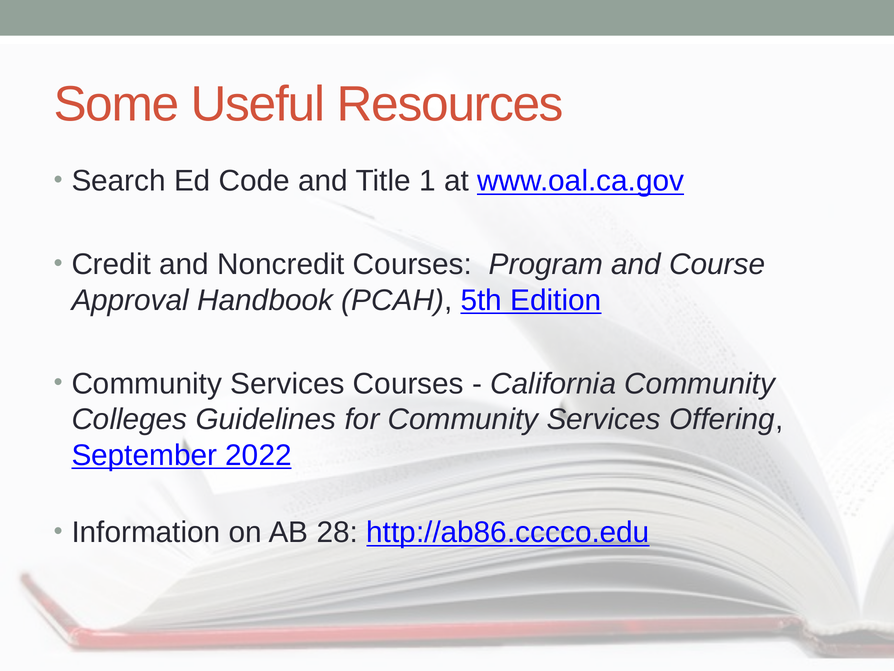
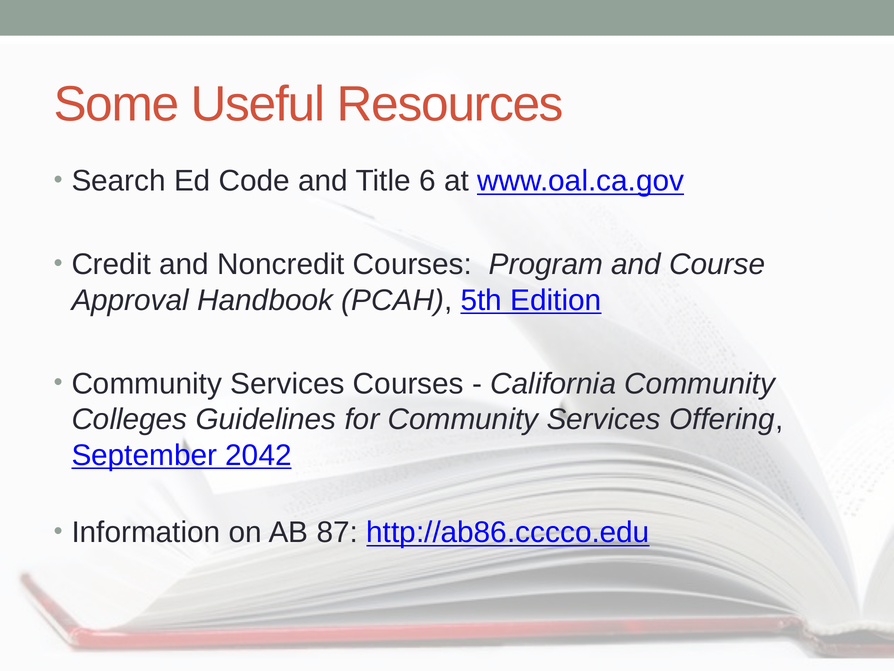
1: 1 -> 6 (427, 181)
2022: 2022 -> 2042 (259, 455)
28: 28 -> 87 (337, 532)
